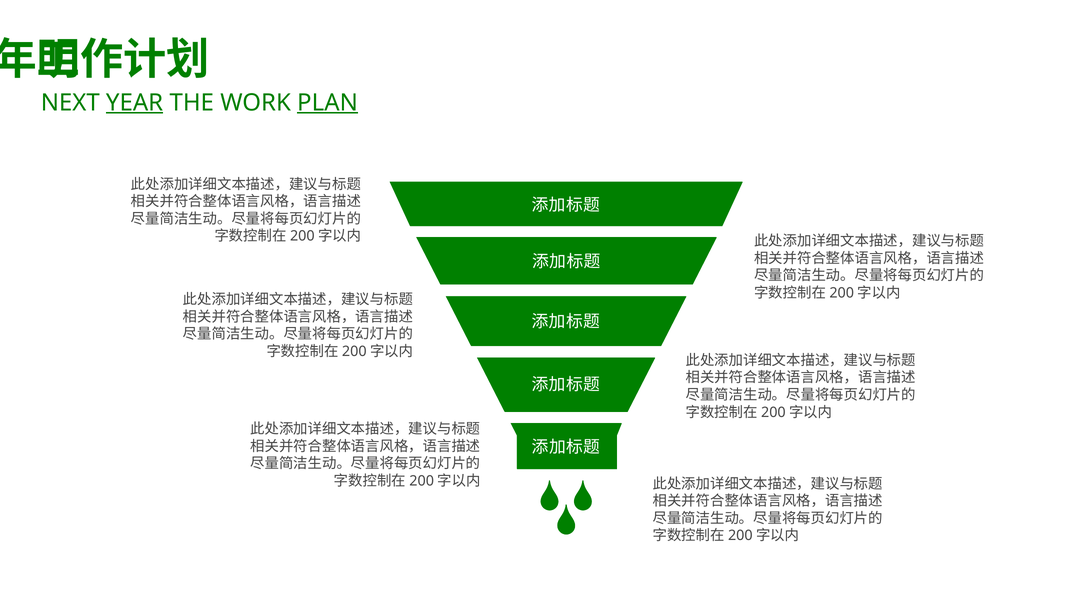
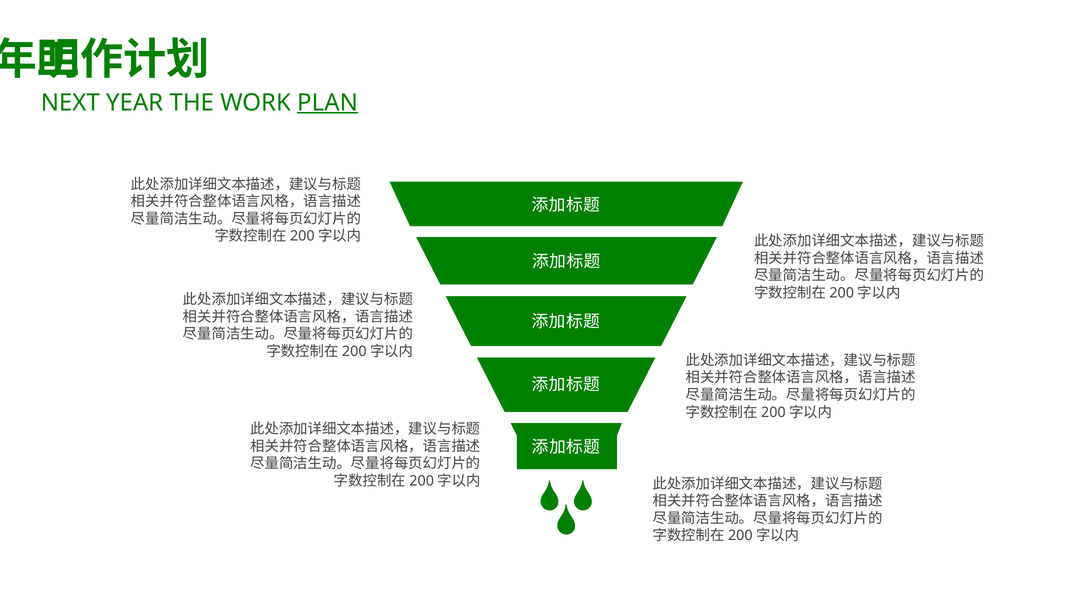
YEAR underline: present -> none (135, 103)
